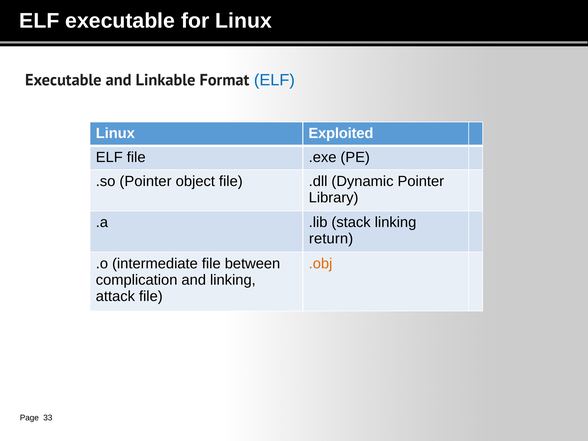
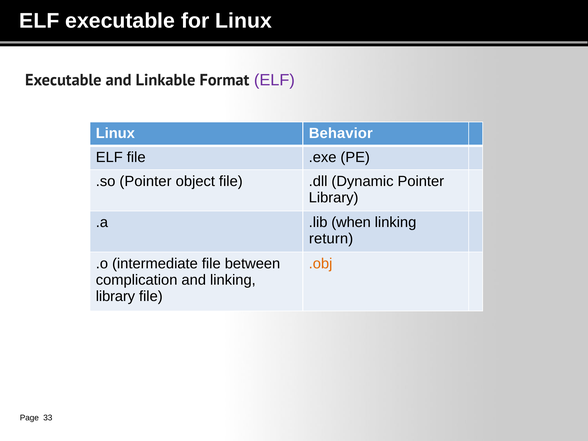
ELF colour: blue -> purple (274, 80)
Exploited: Exploited -> Behavior (341, 133)
stack: stack -> when (351, 222)
attack: attack -> library (115, 296)
